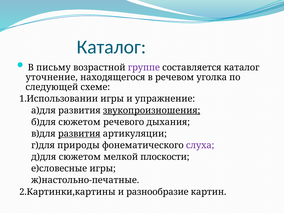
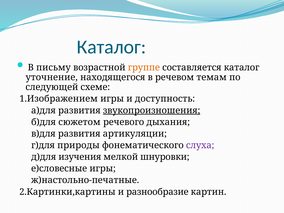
группе colour: purple -> orange (144, 68)
уголка: уголка -> темам (212, 77)
1.Использовании: 1.Использовании -> 1.Изображением (59, 99)
упражнение: упражнение -> доступность (165, 99)
развития underline: present -> none (79, 134)
д)для сюжетом: сюжетом -> изучения (80, 157)
плоскости: плоскости -> шнуровки (165, 157)
